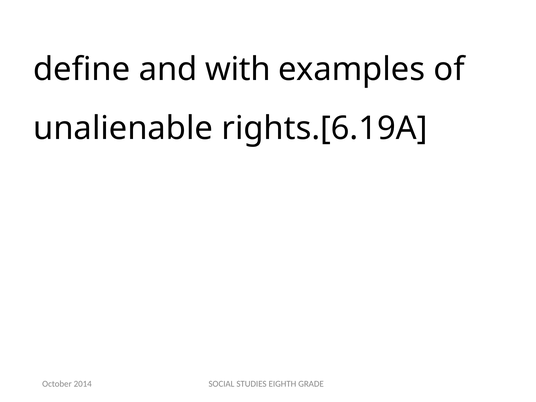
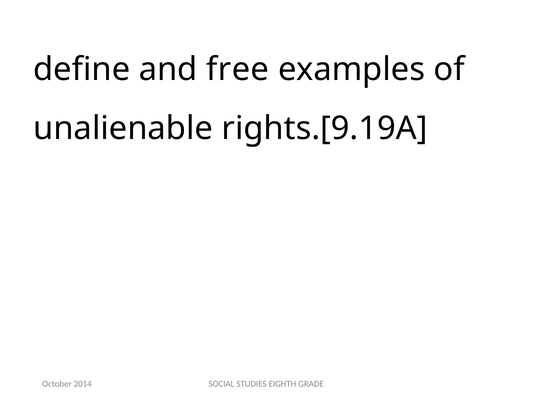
with: with -> free (238, 69)
rights.[6.19A: rights.[6.19A -> rights.[9.19A (325, 128)
